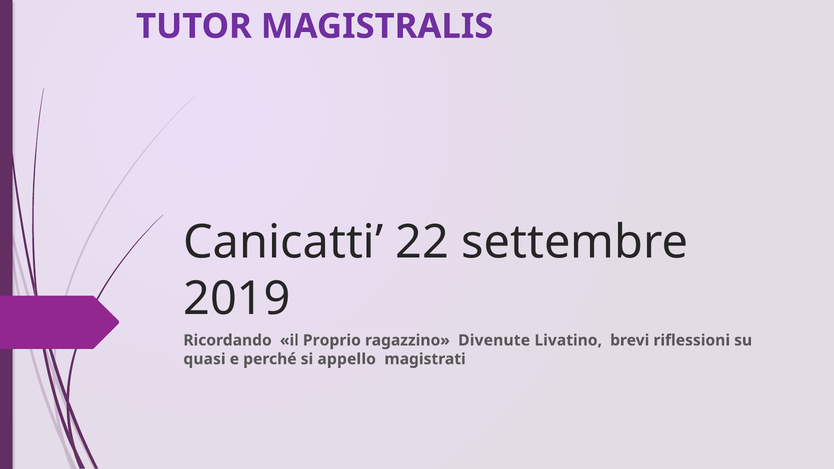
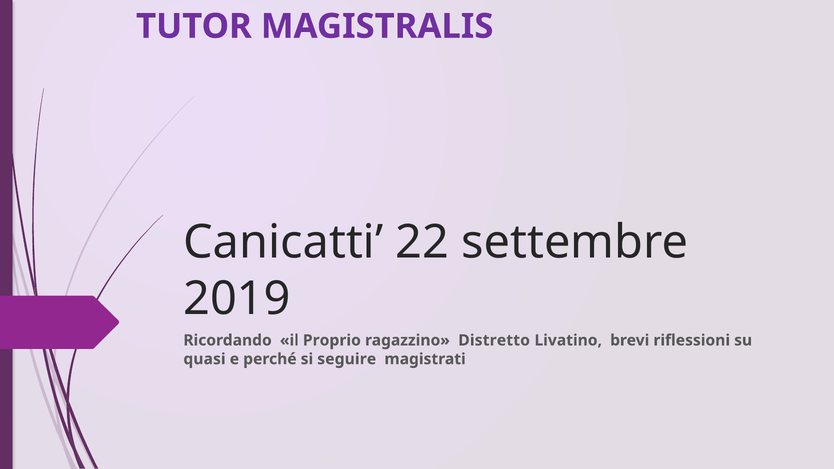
Divenute: Divenute -> Distretto (494, 340)
appello: appello -> seguire (347, 359)
